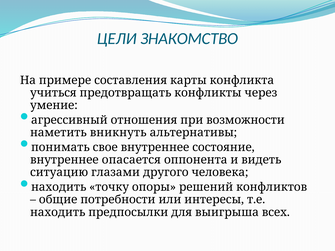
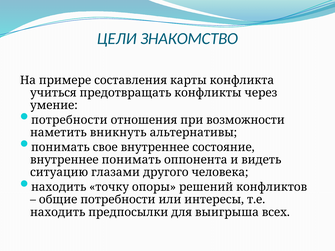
агрессивный: агрессивный -> потребности (69, 120)
внутреннее опасается: опасается -> понимать (131, 160)
